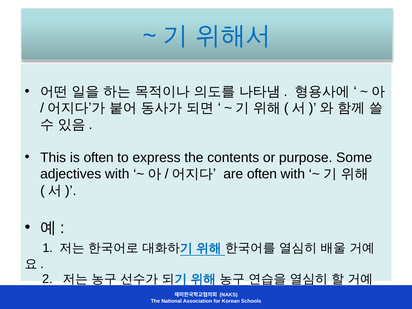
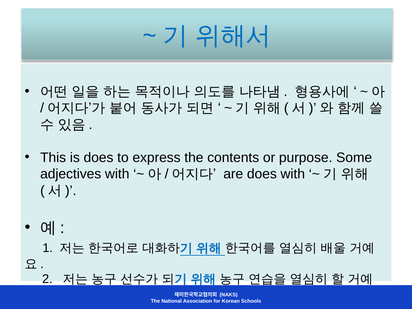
is often: often -> does (99, 158)
are often: often -> does (262, 174)
